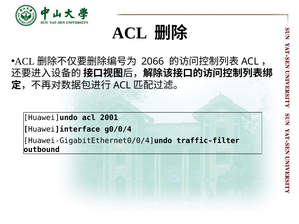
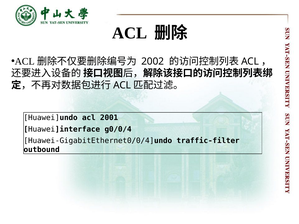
2066: 2066 -> 2002 (153, 61)
